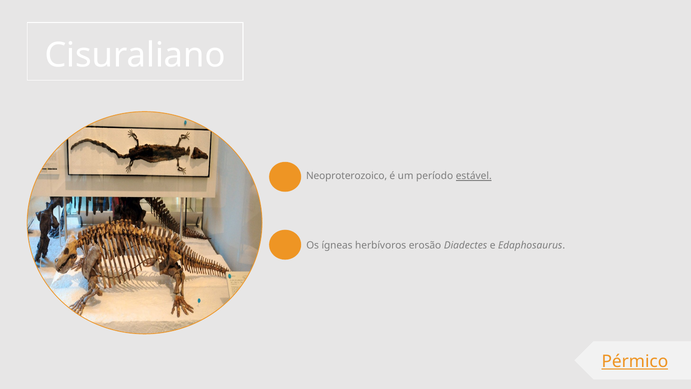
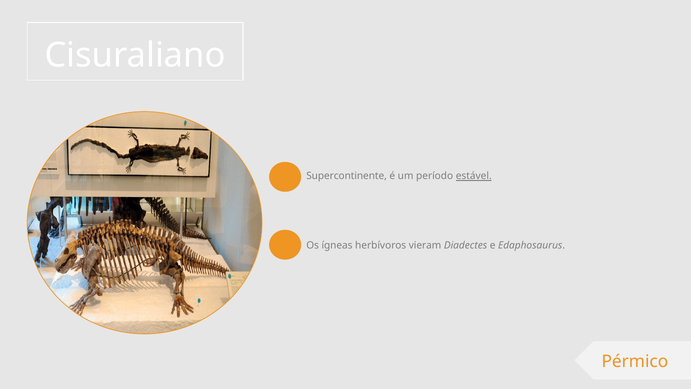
Neoproterozoico: Neoproterozoico -> Supercontinente (347, 176)
erosão: erosão -> vieram (425, 245)
Pérmico underline: present -> none (635, 361)
